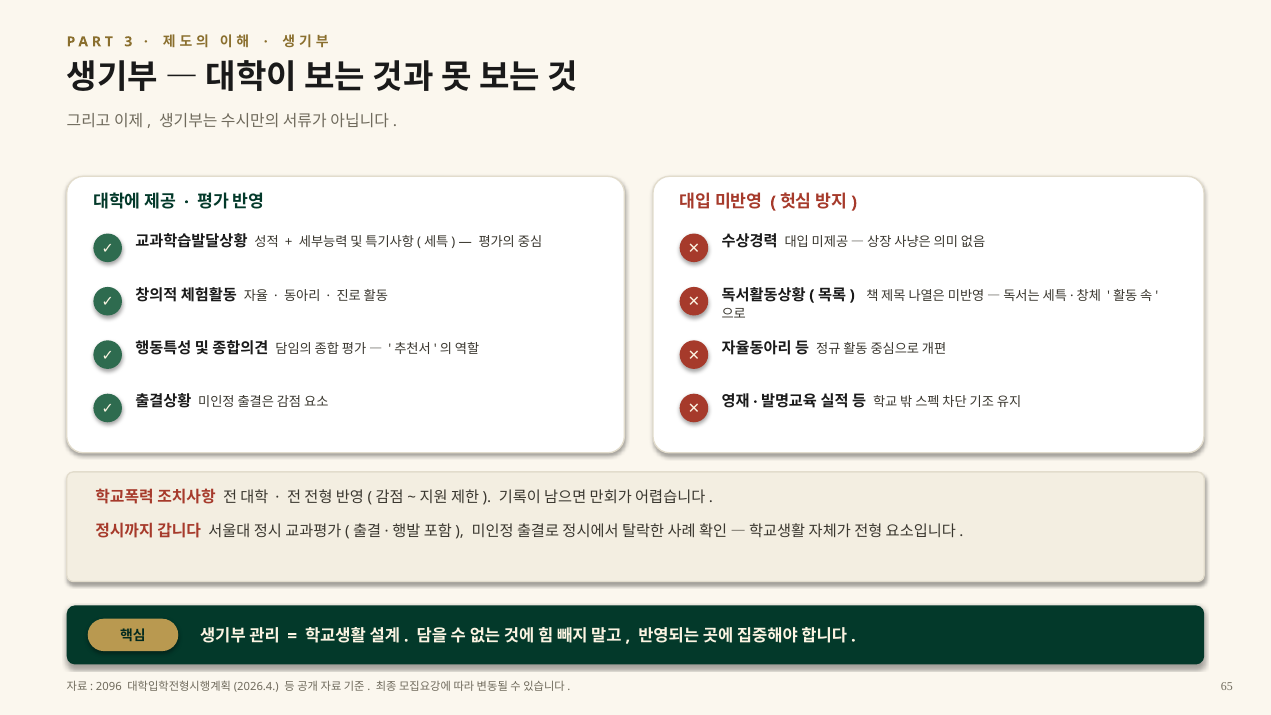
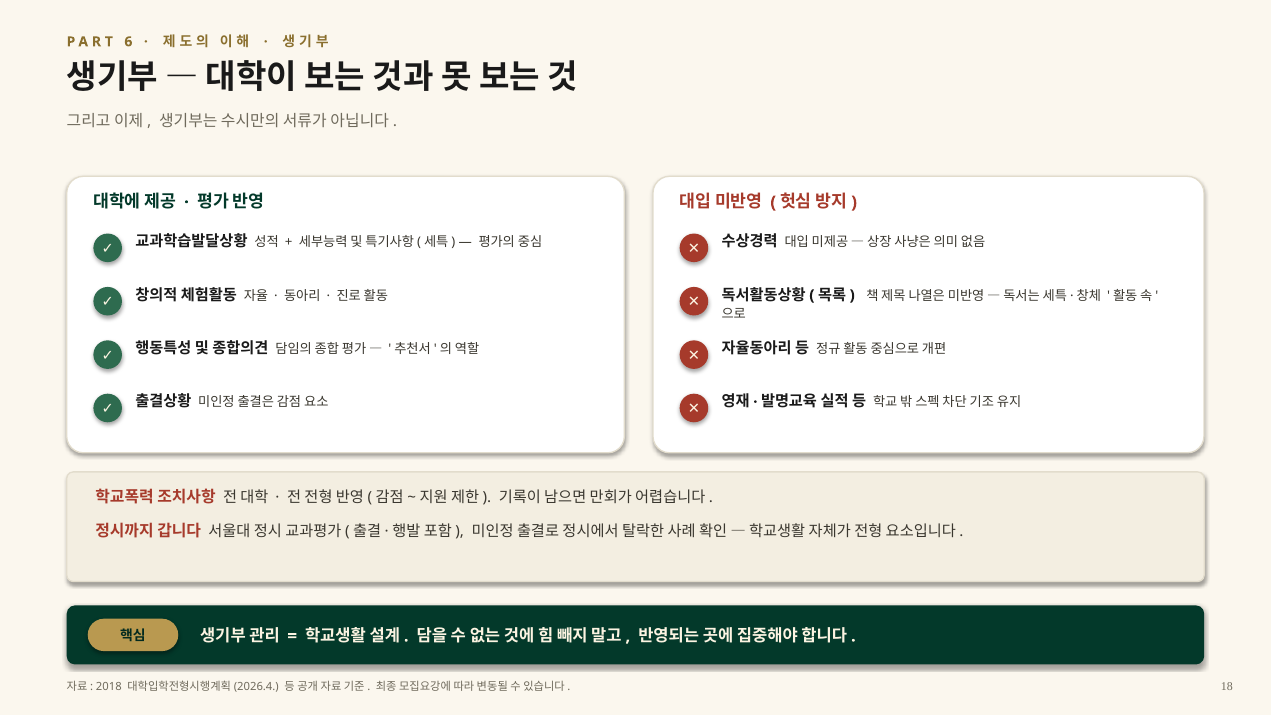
3: 3 -> 6 (128, 42)
2096: 2096 -> 2018 (109, 686)
65: 65 -> 18 (1227, 687)
